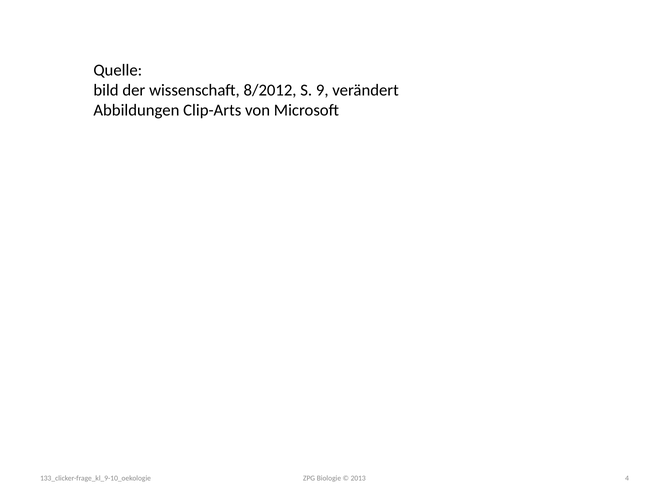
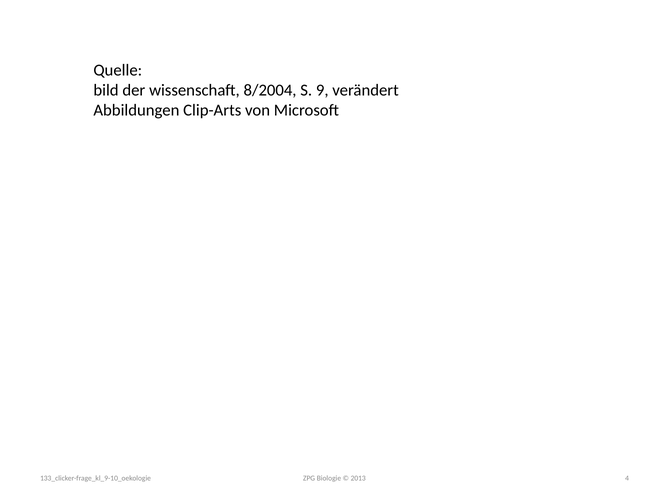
8/2012: 8/2012 -> 8/2004 (270, 90)
